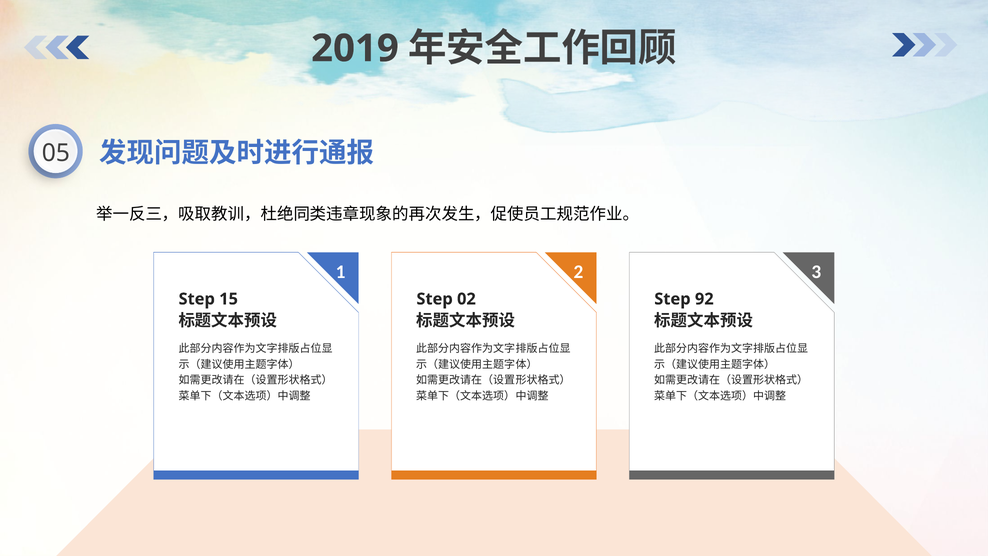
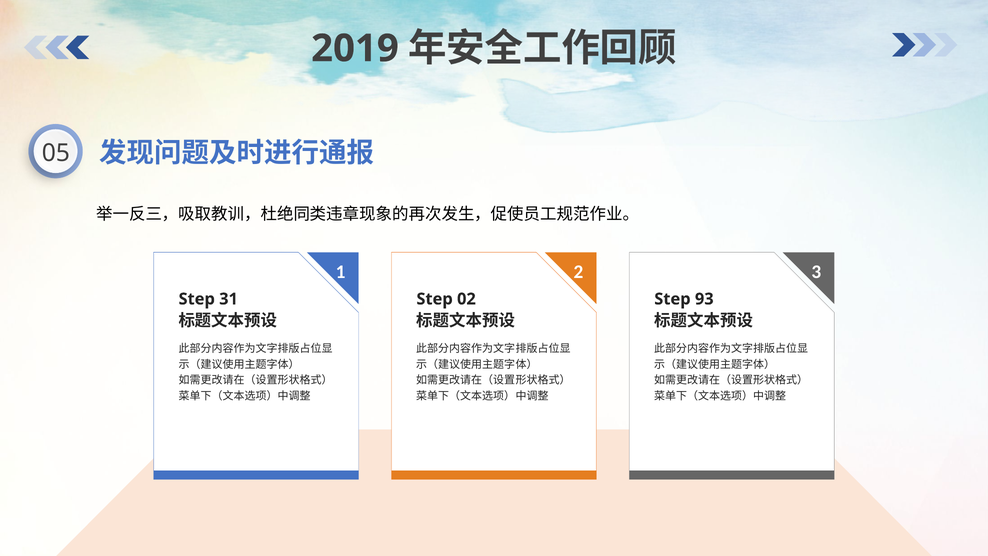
15: 15 -> 31 (229, 299)
92: 92 -> 93 (704, 299)
